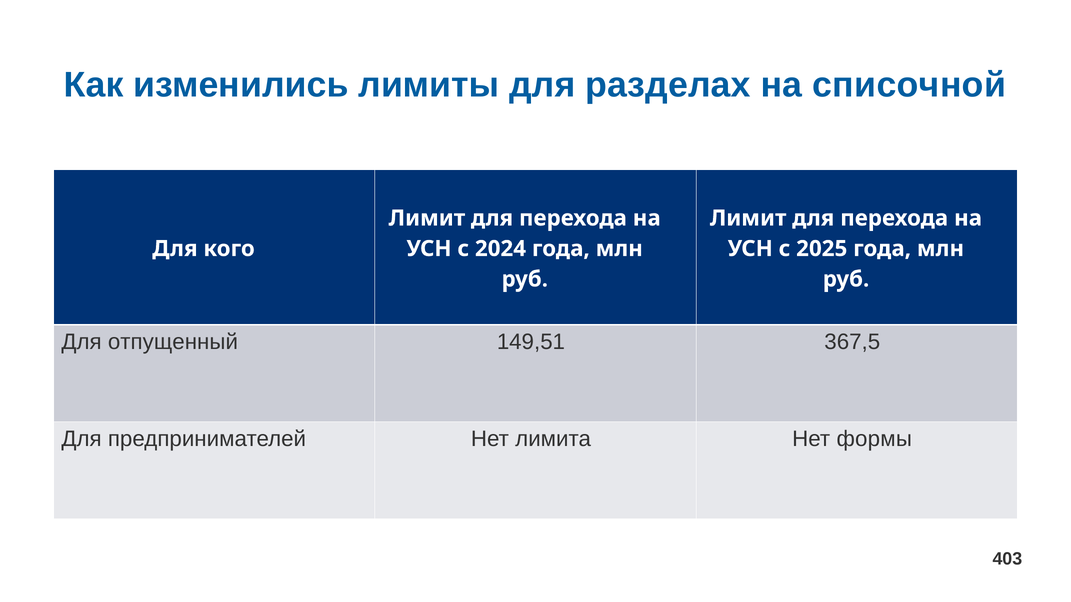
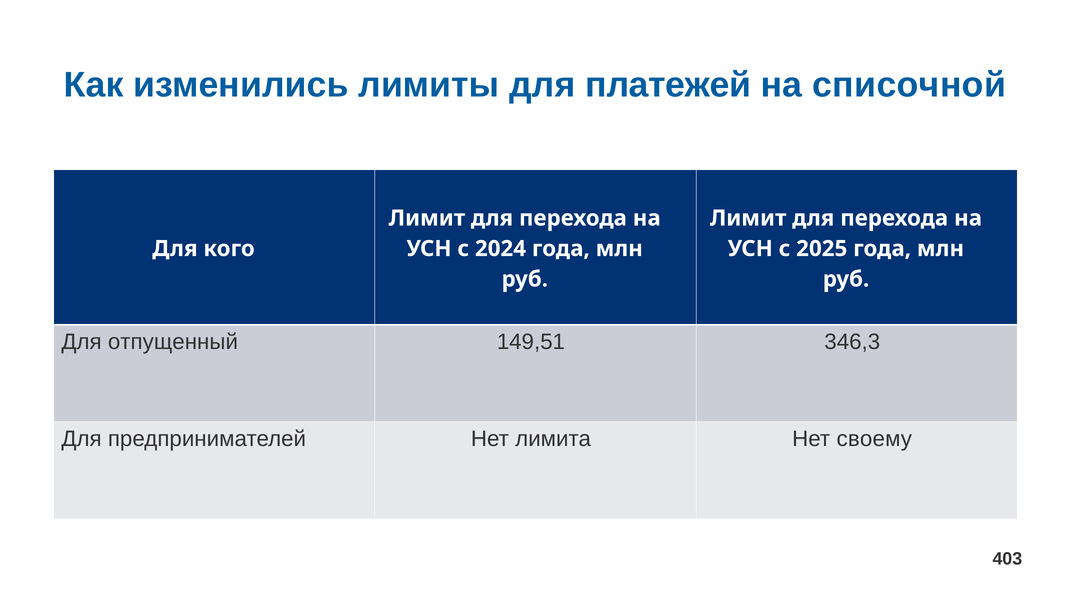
разделах: разделах -> платежей (668, 85)
367,5: 367,5 -> 346,3 (852, 342)
формы: формы -> своему (874, 439)
